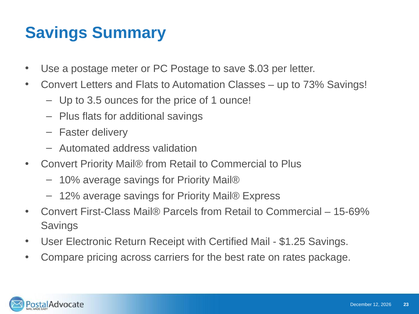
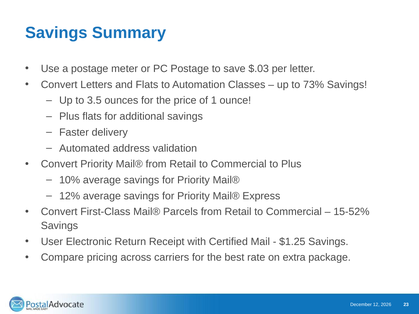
15-69%: 15-69% -> 15-52% (351, 212)
rates: rates -> extra (294, 258)
